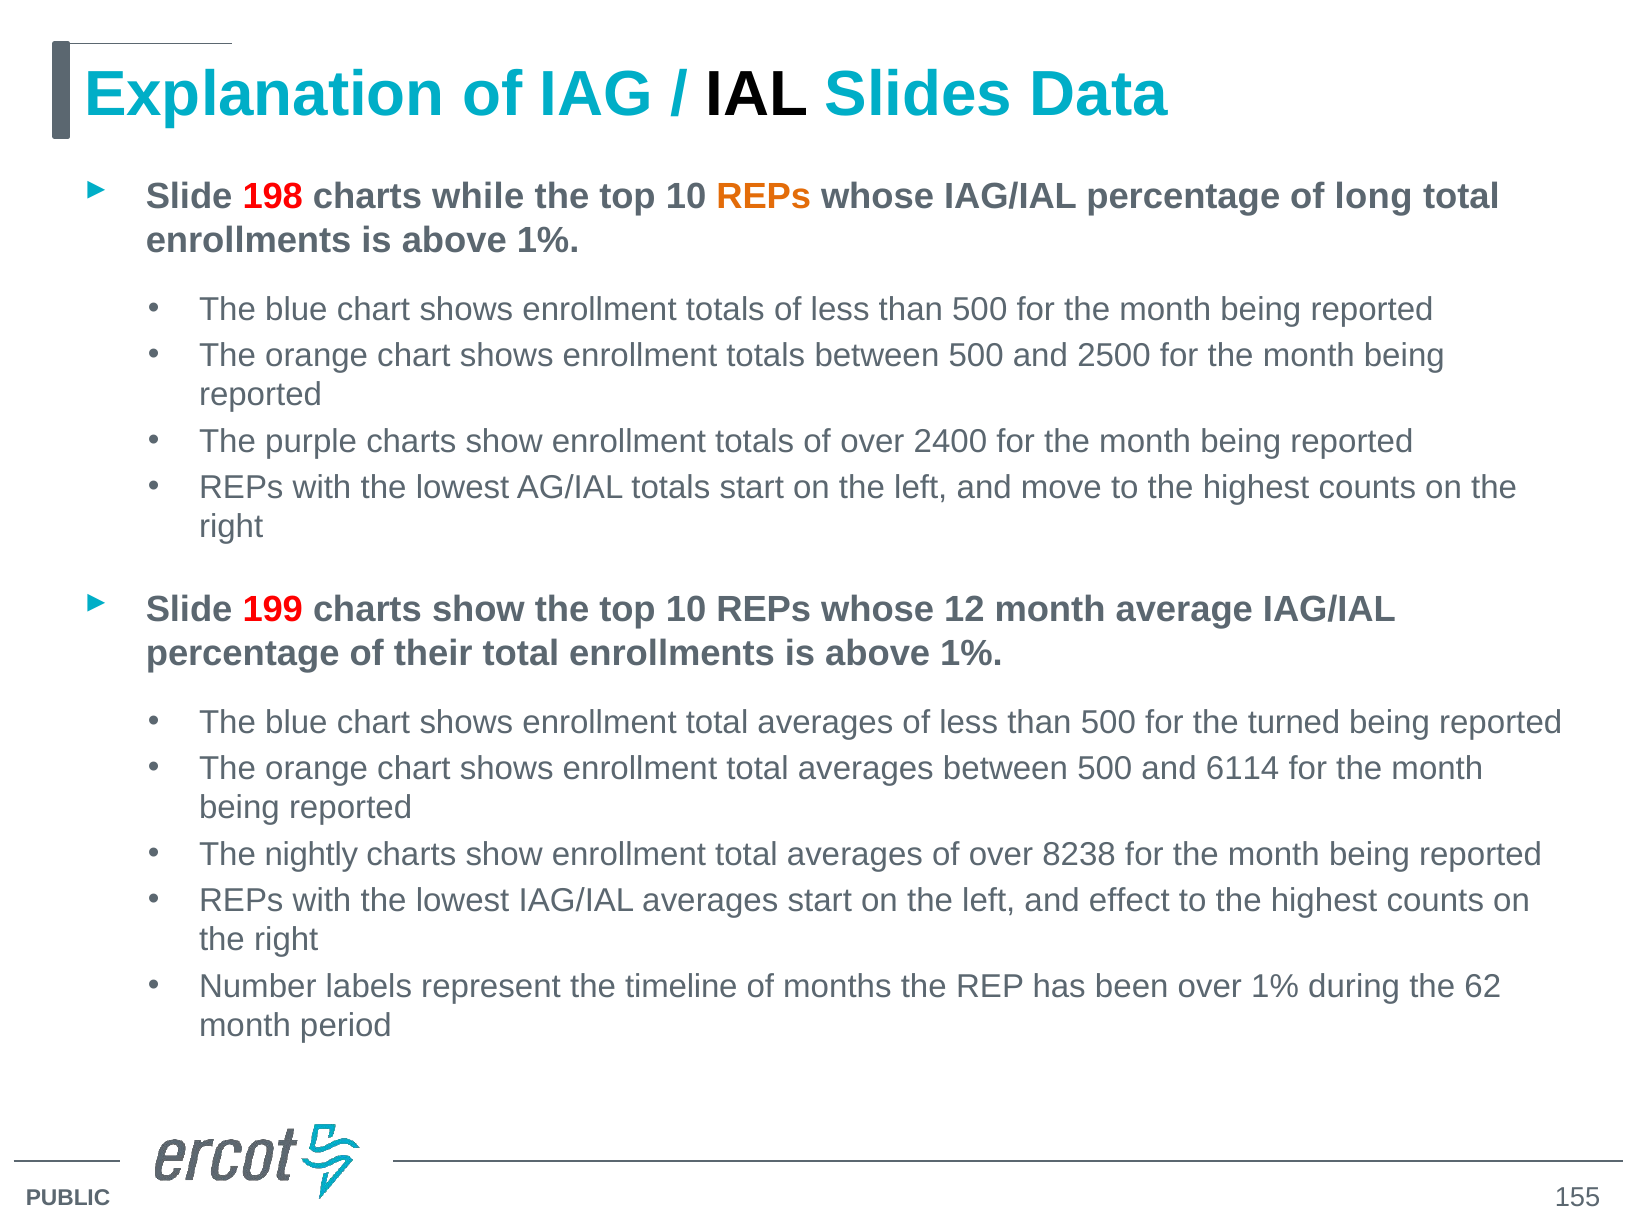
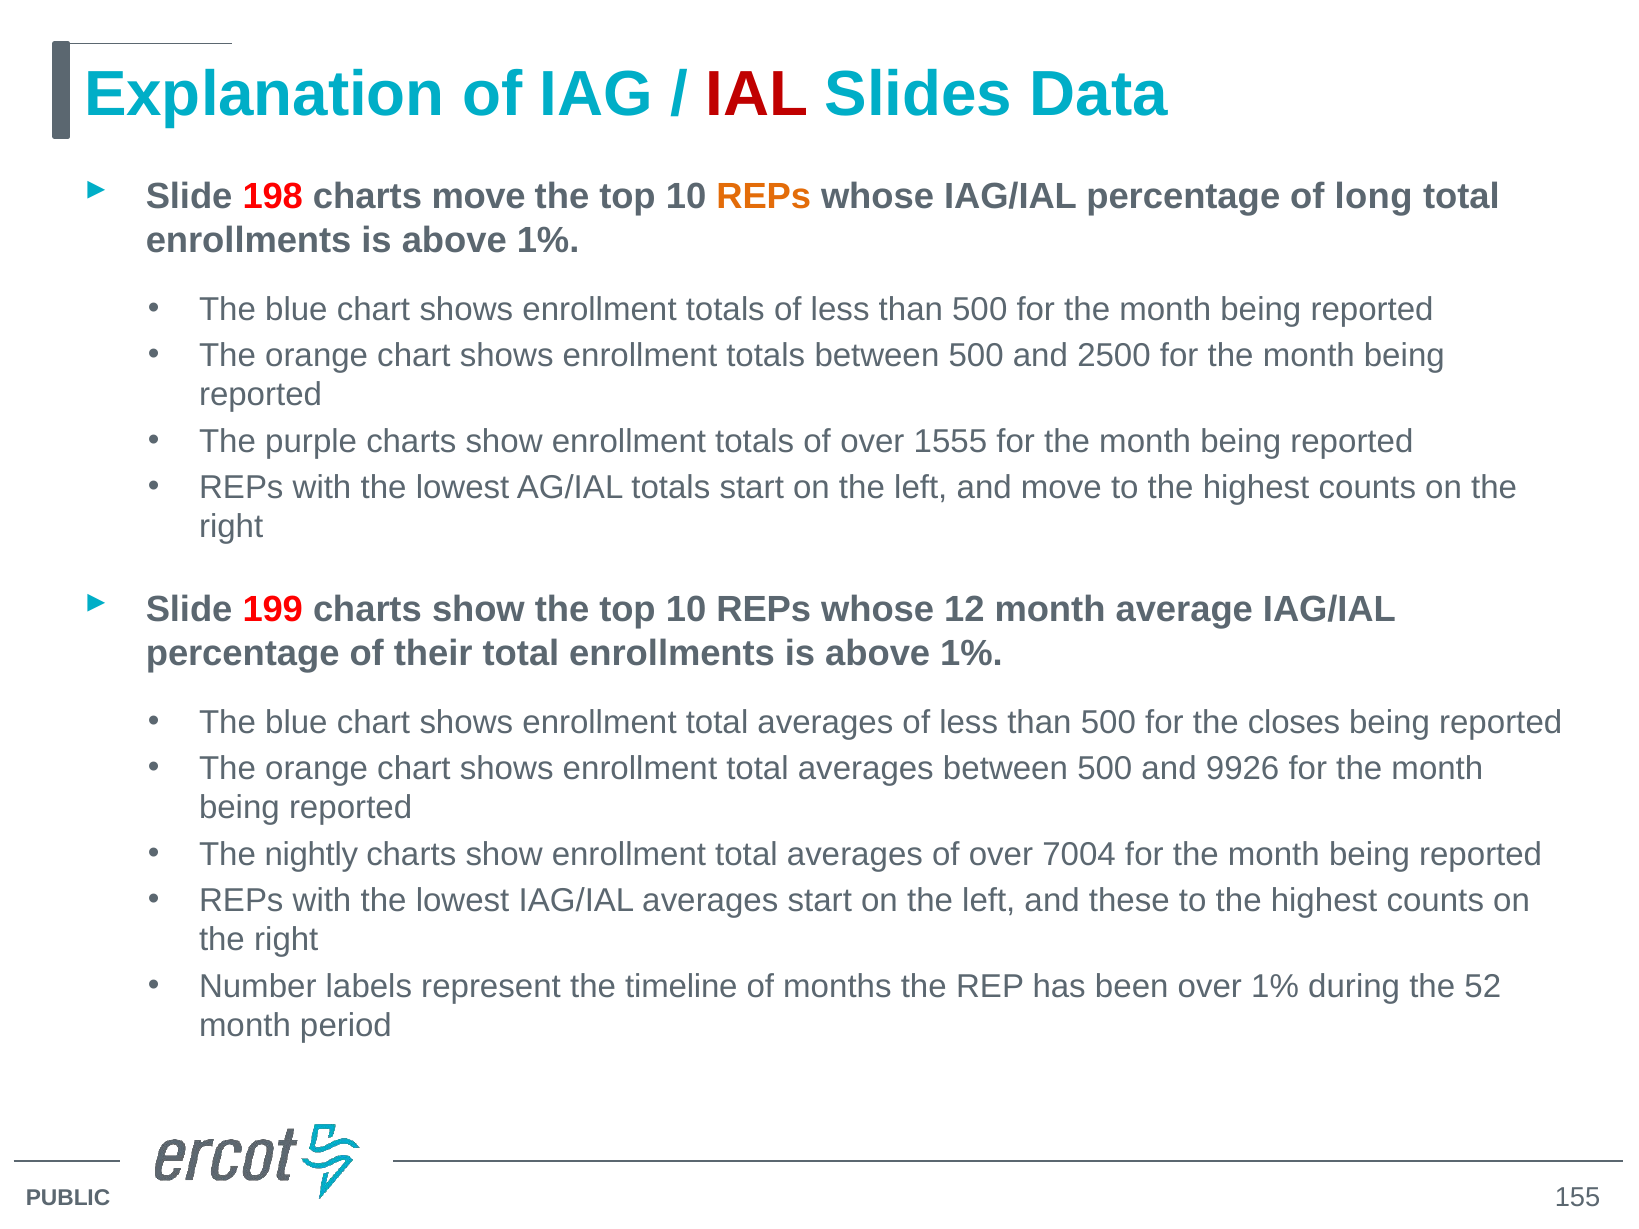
IAL colour: black -> red (757, 94)
charts while: while -> move (479, 197)
2400: 2400 -> 1555 (950, 441)
turned: turned -> closes (1294, 722)
6114: 6114 -> 9926 (1243, 769)
8238: 8238 -> 7004 (1079, 854)
effect: effect -> these (1129, 901)
62: 62 -> 52 (1483, 986)
